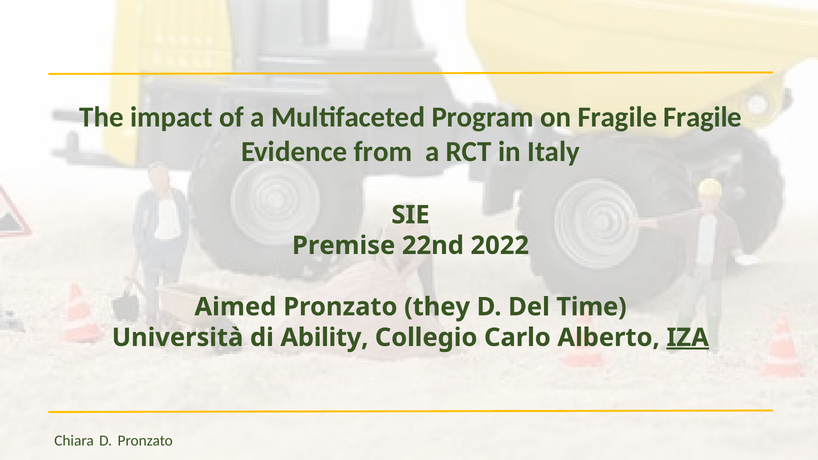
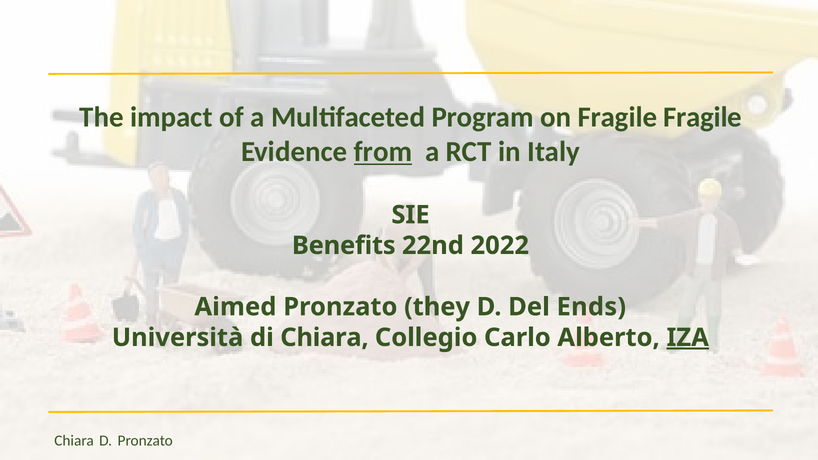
from underline: none -> present (383, 152)
Premise: Premise -> Benefits (344, 246)
Time: Time -> Ends (591, 307)
di Ability: Ability -> Chiara (324, 338)
